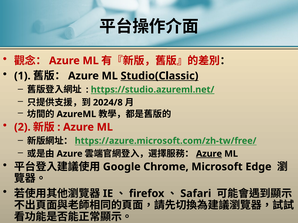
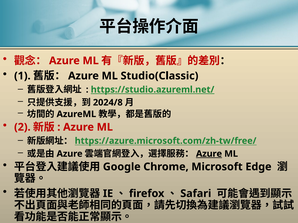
Studio(Classic underline: present -> none (159, 76)
